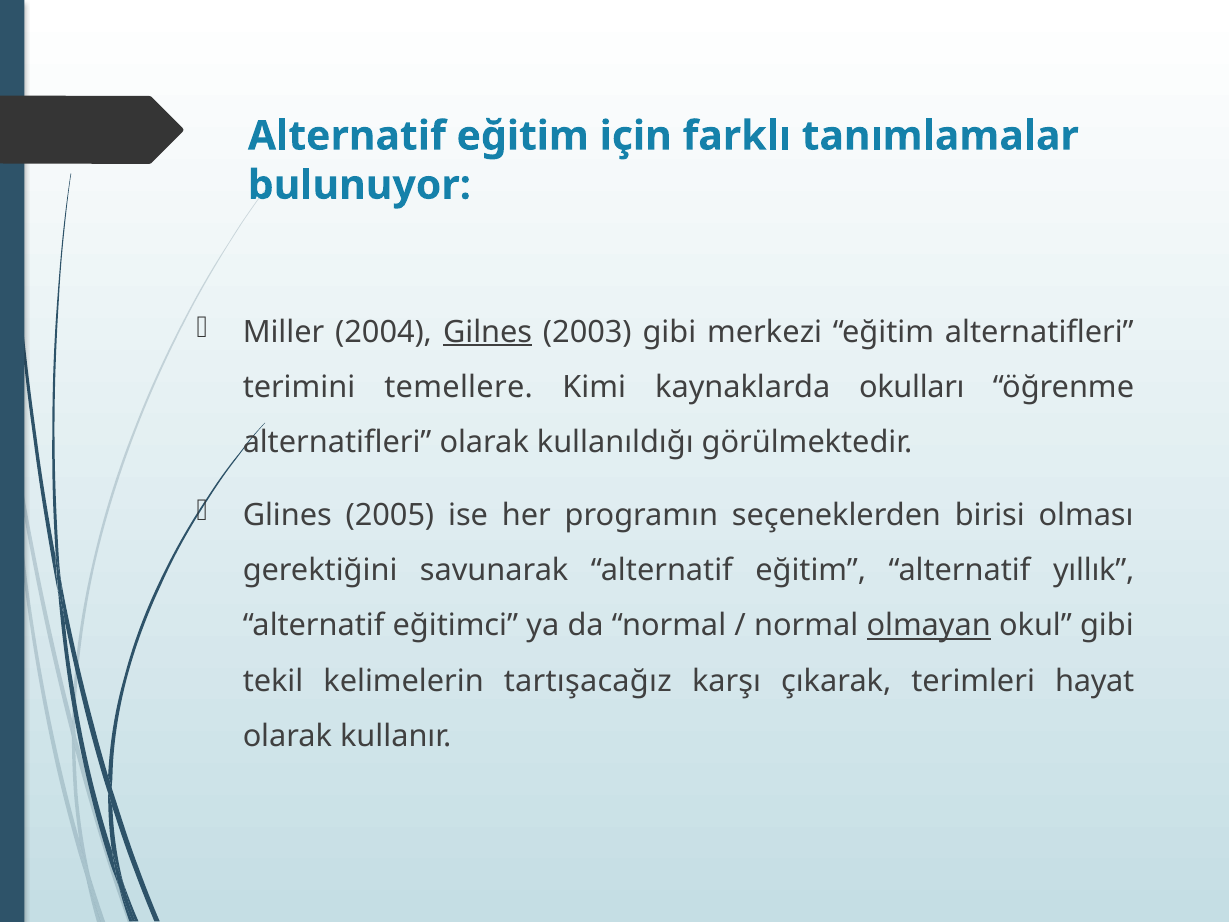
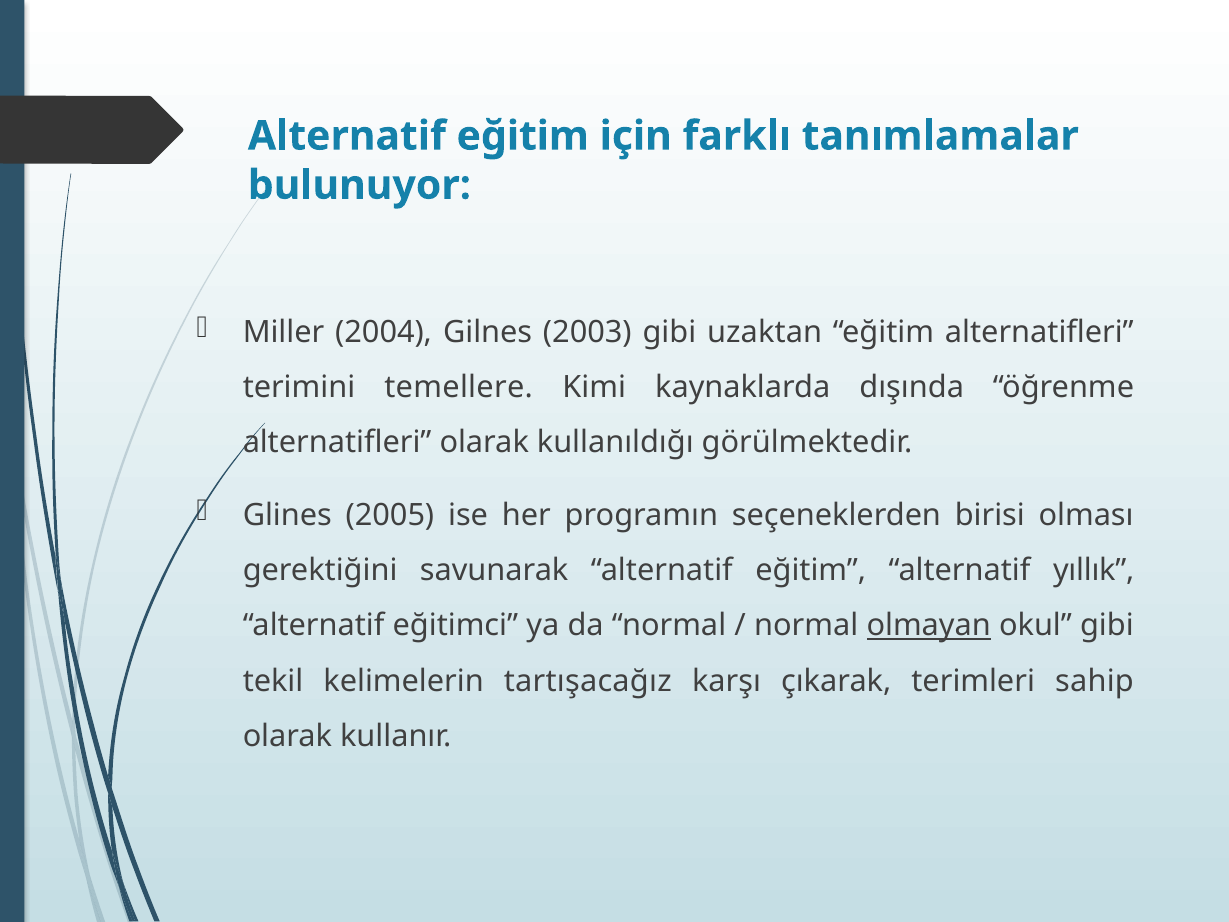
Gilnes underline: present -> none (488, 332)
merkezi: merkezi -> uzaktan (765, 332)
okulları: okulları -> dışında (912, 387)
hayat: hayat -> sahip (1094, 681)
